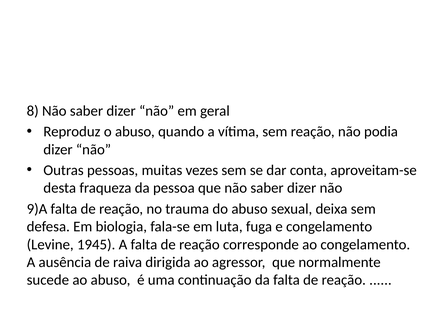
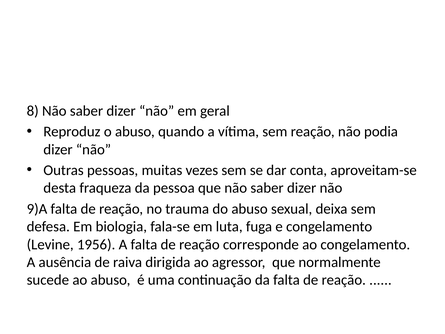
1945: 1945 -> 1956 (96, 244)
